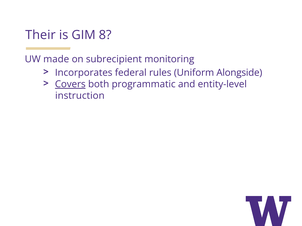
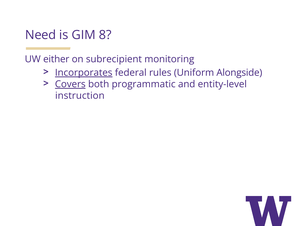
Their: Their -> Need (41, 35)
made: made -> either (56, 59)
Incorporates underline: none -> present (84, 73)
